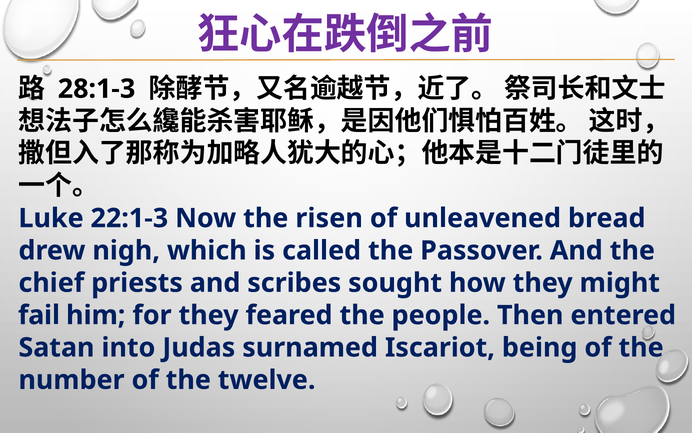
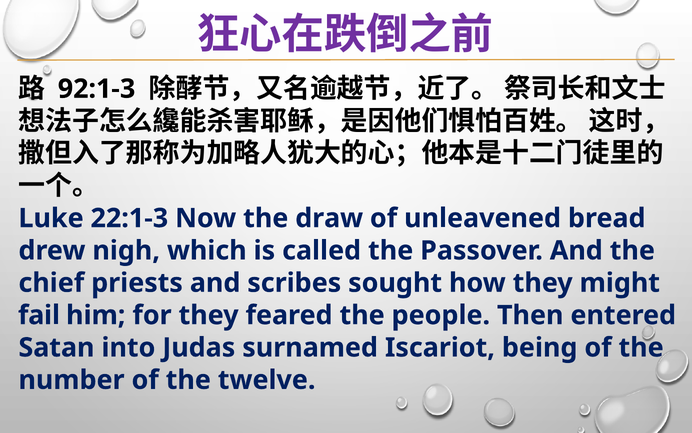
28:1-3: 28:1-3 -> 92:1-3 (97, 89)
risen: risen -> draw (329, 218)
